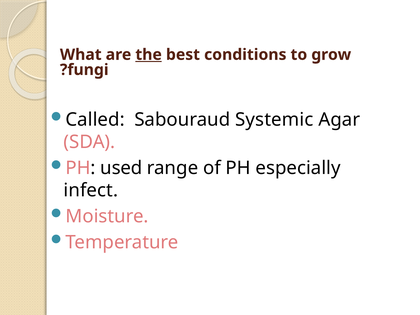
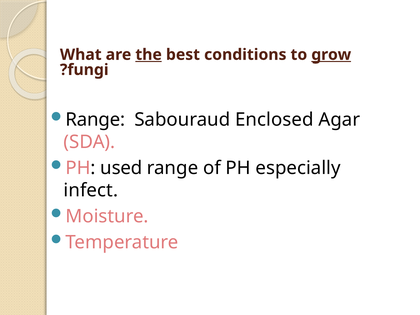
grow underline: none -> present (331, 55)
Called: Called -> Range (95, 120)
Systemic: Systemic -> Enclosed (274, 120)
